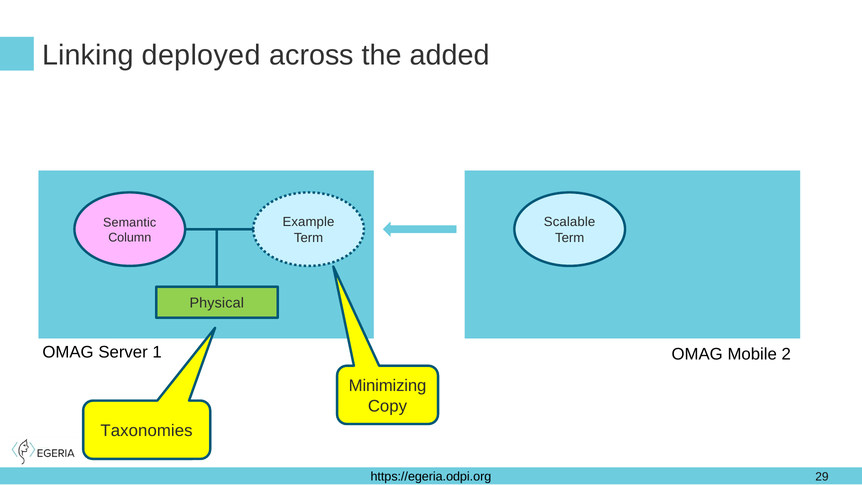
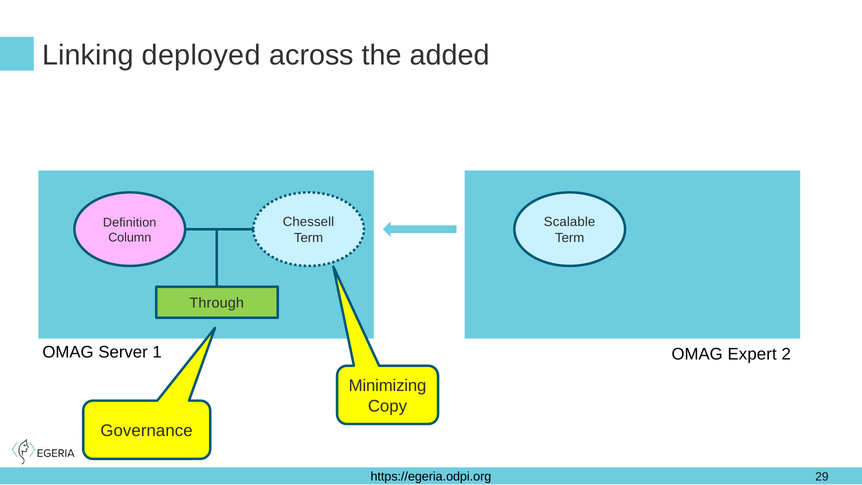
Example: Example -> Chessell (308, 222)
Semantic: Semantic -> Definition (130, 222)
Physical: Physical -> Through (217, 303)
Mobile: Mobile -> Expert (752, 354)
Taxonomies: Taxonomies -> Governance (147, 431)
